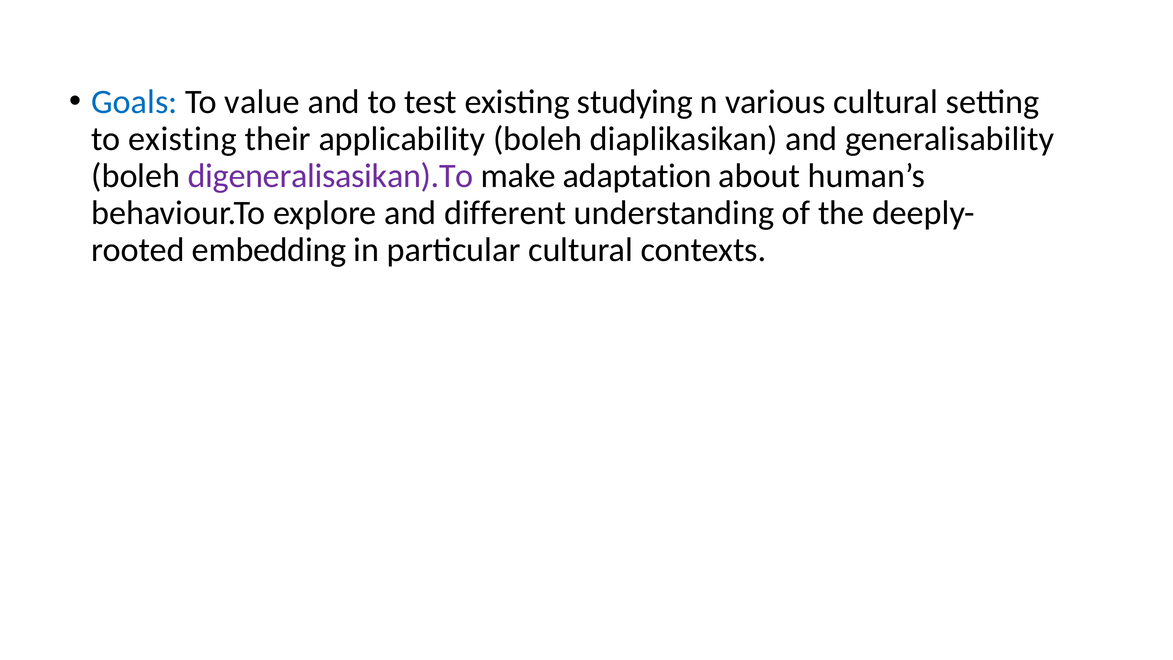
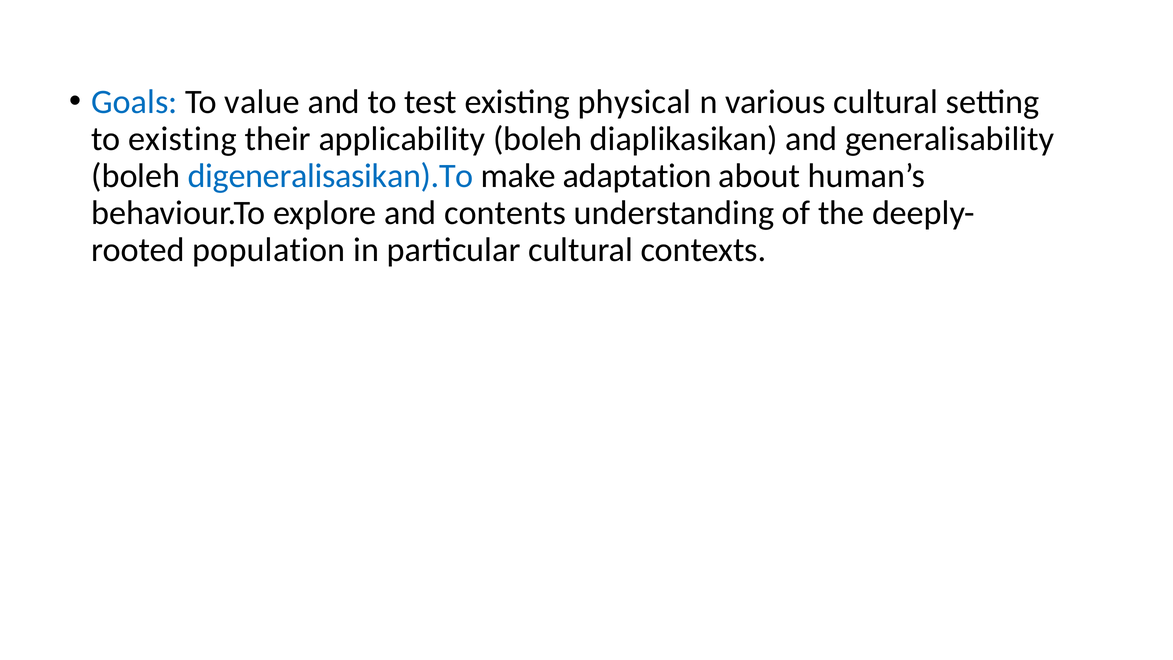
studying: studying -> physical (634, 102)
digeneralisasikan).To colour: purple -> blue (331, 176)
different: different -> contents (505, 213)
embedding: embedding -> population (269, 250)
